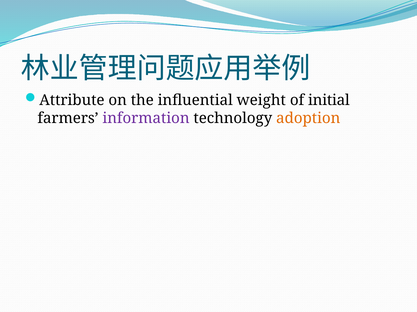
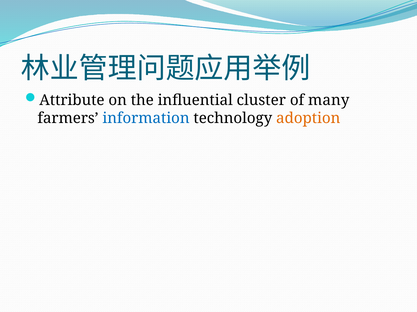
weight: weight -> cluster (261, 100)
initial: initial -> many (329, 100)
information colour: purple -> blue (146, 118)
